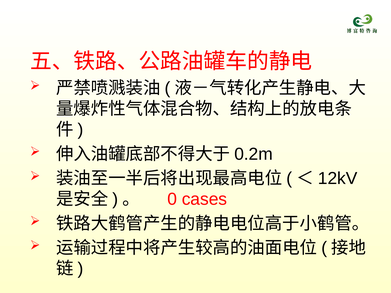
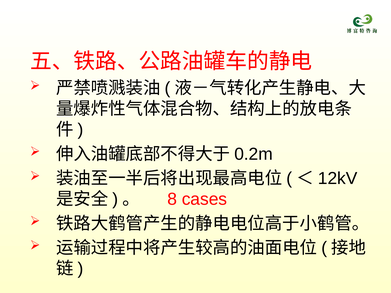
0: 0 -> 8 (172, 199)
